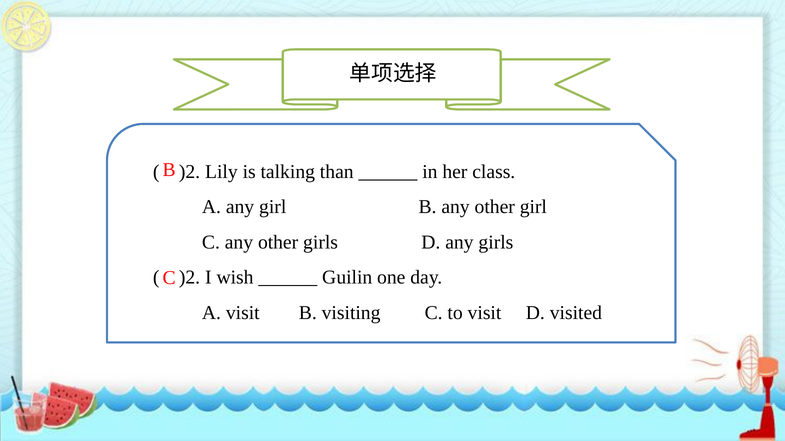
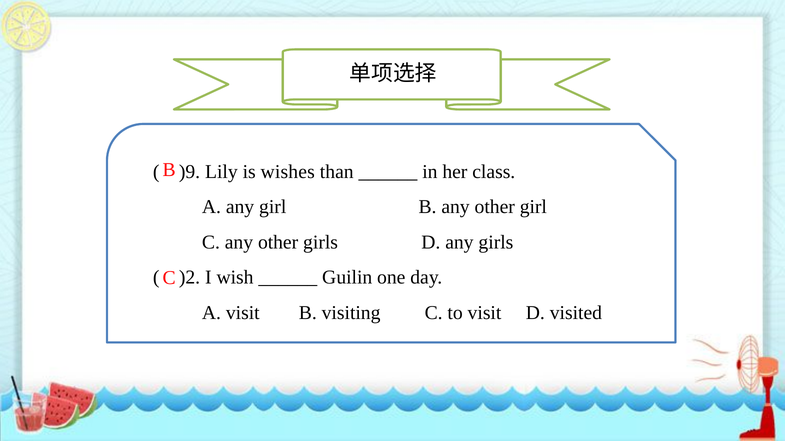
)2: )2 -> )9 (190, 172)
talking: talking -> wishes (288, 172)
